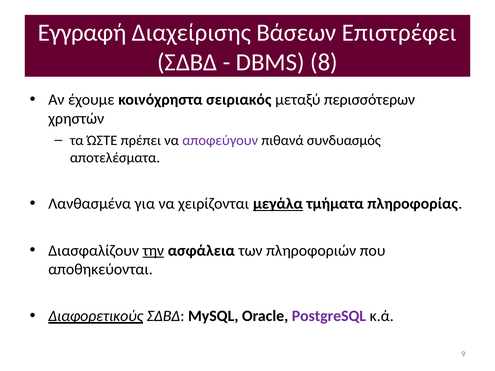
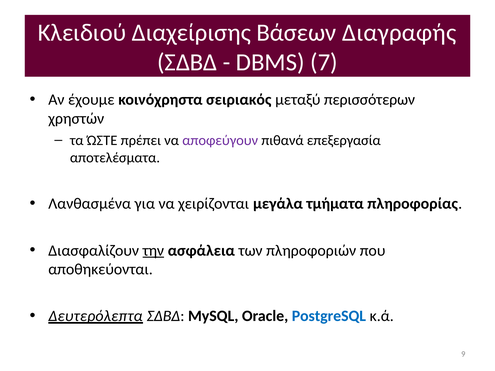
Εγγραφή: Εγγραφή -> Κλειδιού (82, 33)
Επιστρέφει: Επιστρέφει -> Διαγραφής (399, 33)
8: 8 -> 7 (324, 62)
συνδυασμός: συνδυασμός -> επεξεργασία (344, 141)
μεγάλα underline: present -> none (278, 204)
Διαφορετικούς: Διαφορετικούς -> Δευτερόλεπτα (96, 316)
PostgreSQL colour: purple -> blue (329, 316)
